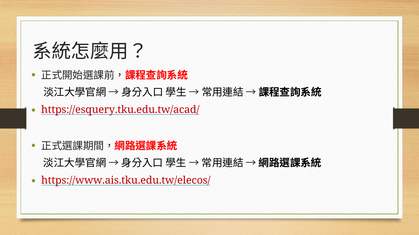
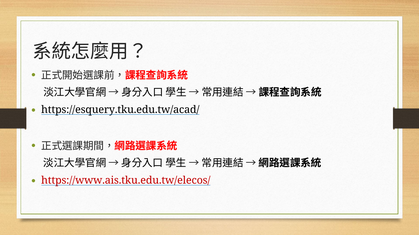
https://esquery.tku.edu.tw/acad/ colour: red -> black (120, 110)
